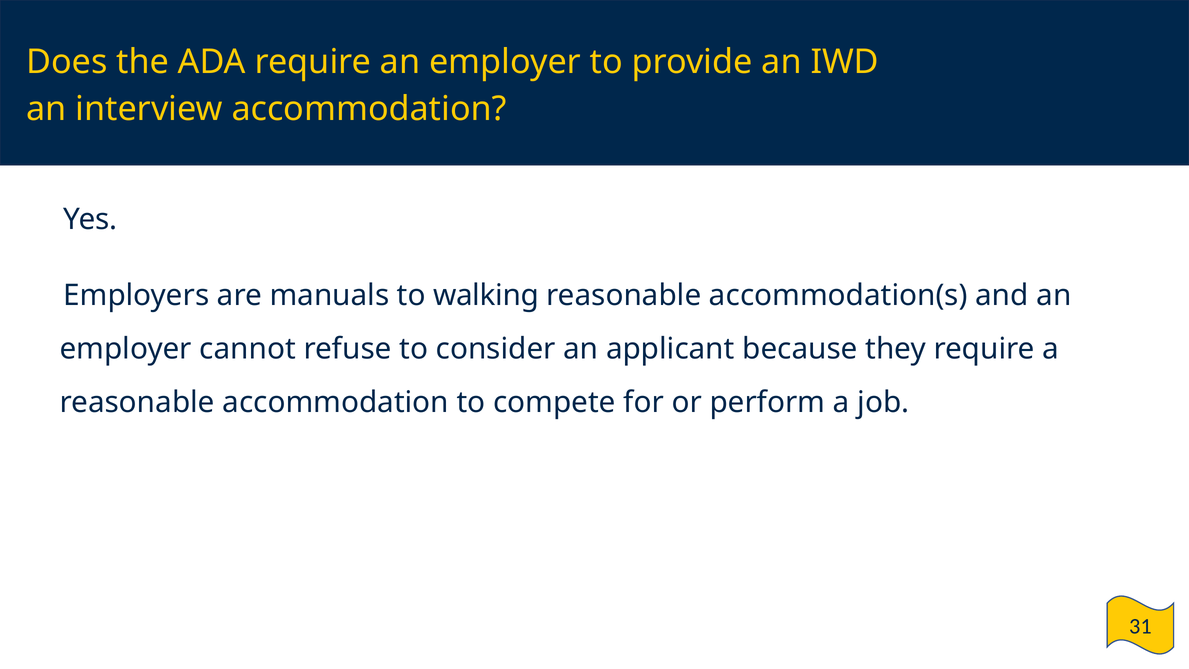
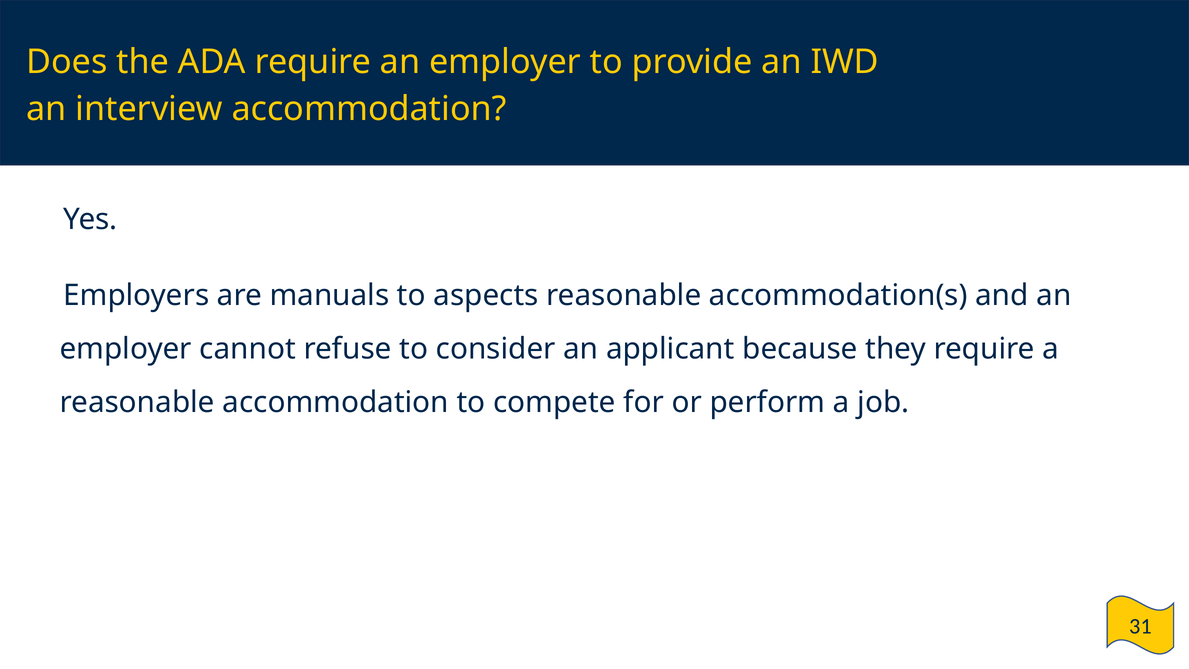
walking: walking -> aspects (486, 295)
